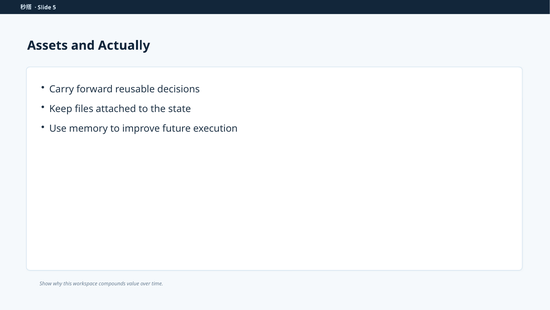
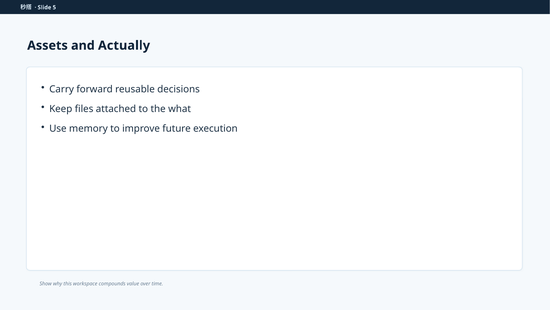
state: state -> what (180, 109)
